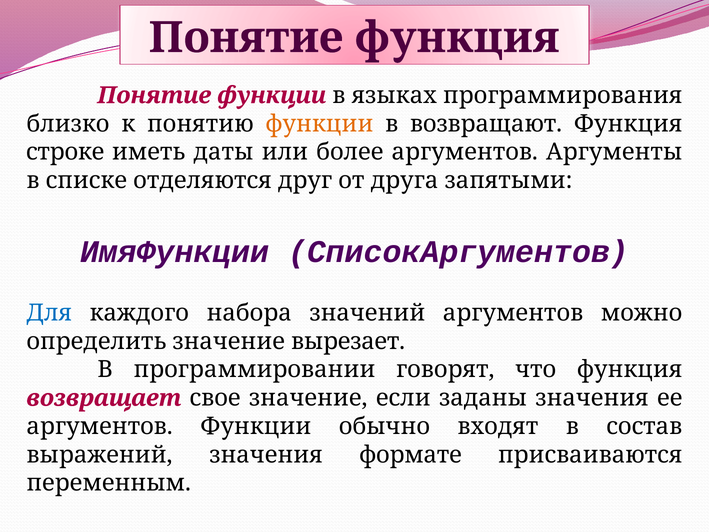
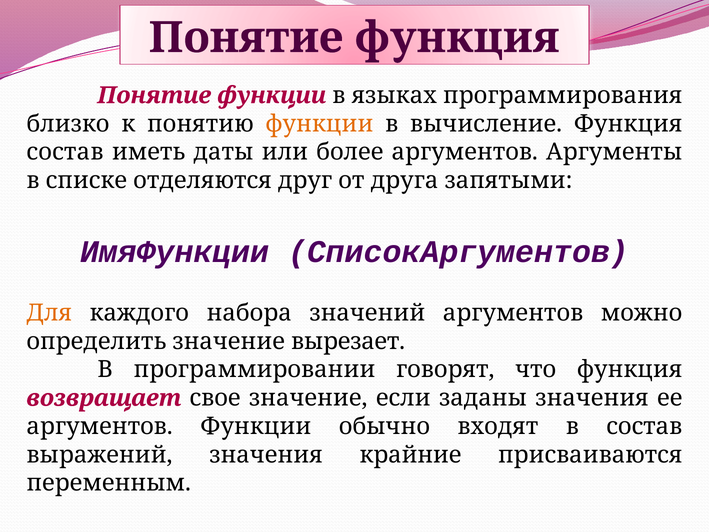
возвращают: возвращают -> вычисление (486, 124)
строке: строке -> состав (65, 152)
Для colour: blue -> orange (49, 313)
формате: формате -> крайние (410, 455)
